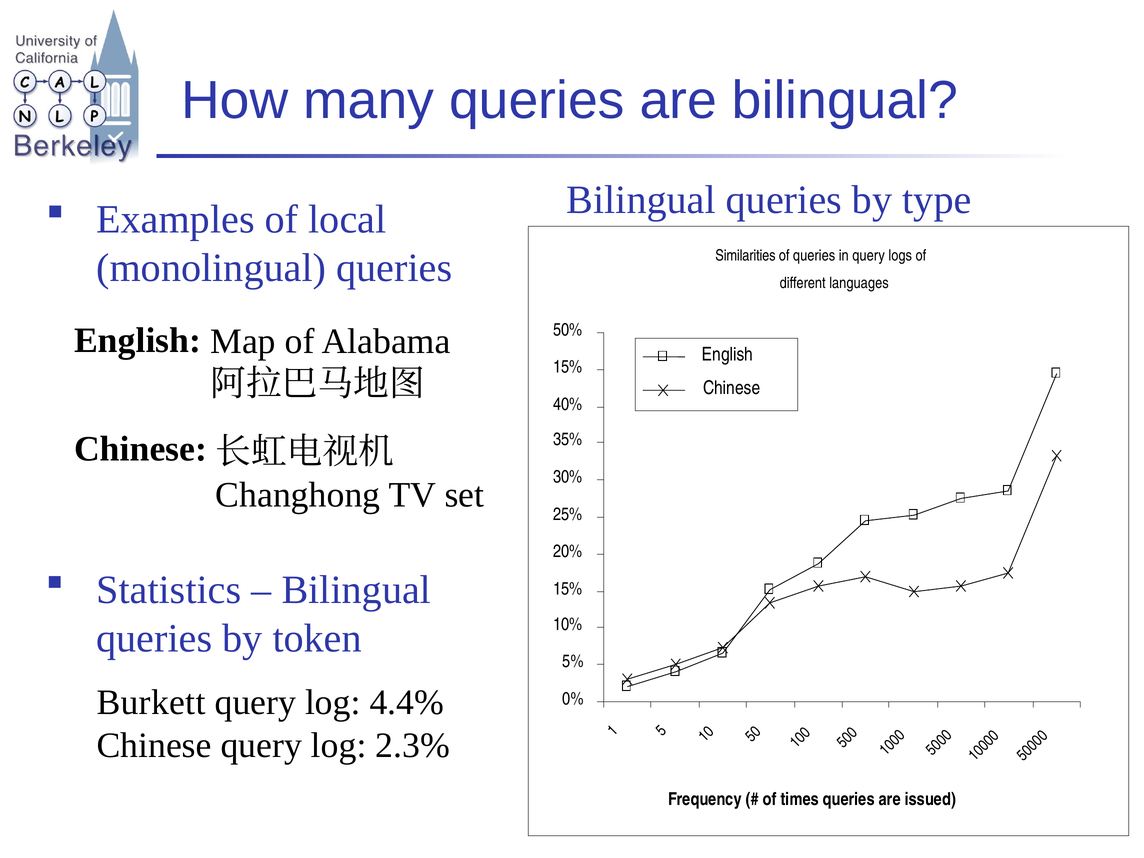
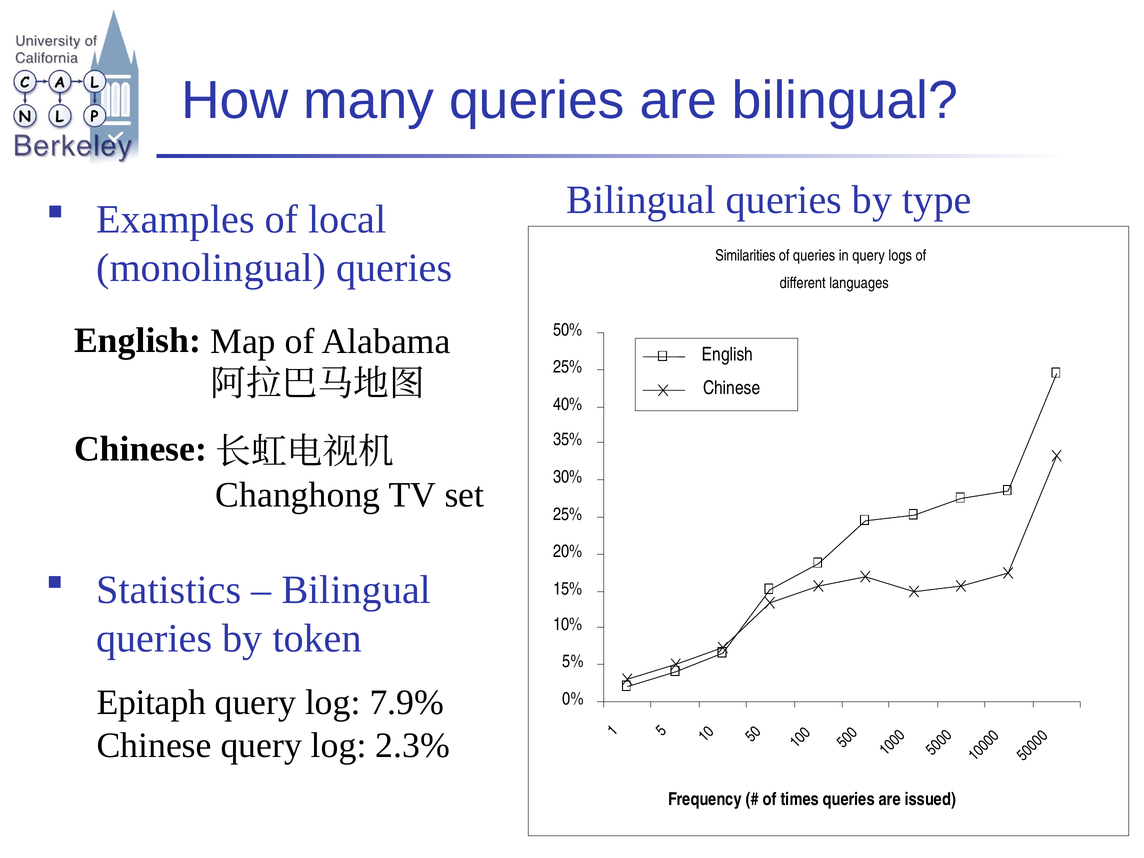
15%: 15% -> 25% (568, 367)
Burkett: Burkett -> Epitaph (151, 702)
4.4%: 4.4% -> 7.9% (407, 702)
